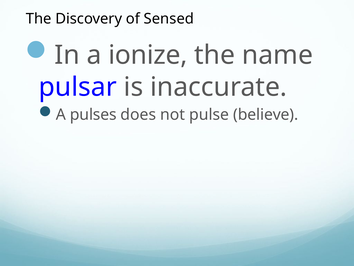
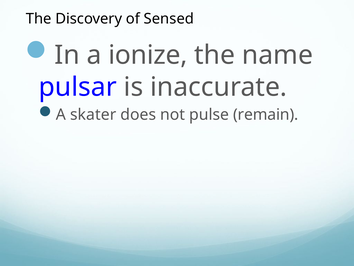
pulses: pulses -> skater (93, 114)
believe: believe -> remain (266, 114)
